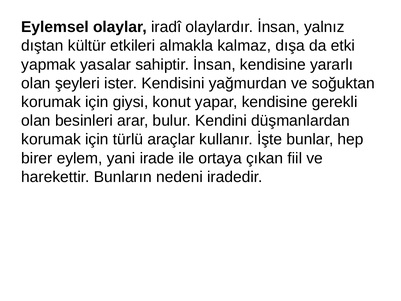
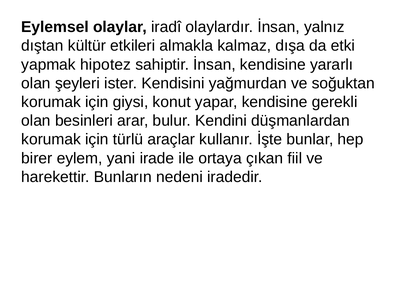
yasalar: yasalar -> hipotez (106, 64)
